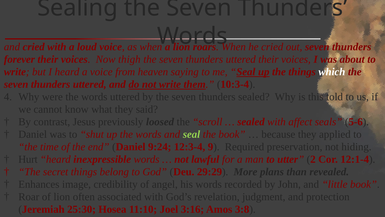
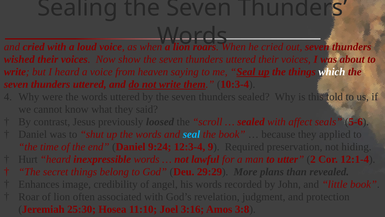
forever: forever -> wished (19, 59)
thigh: thigh -> show (129, 59)
seal colour: light green -> light blue (191, 134)
